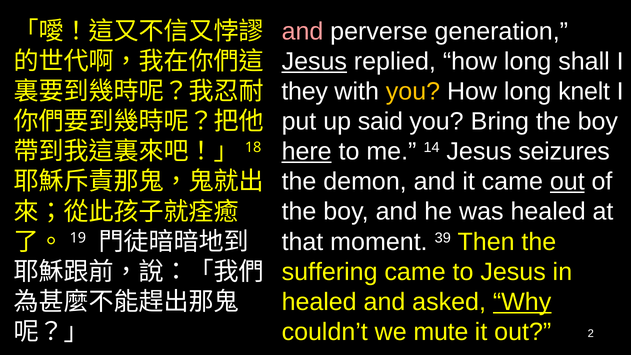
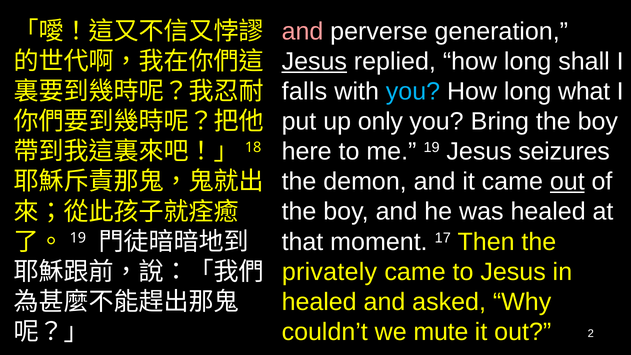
they: they -> falls (304, 91)
you colour: yellow -> light blue (413, 91)
knelt: knelt -> what (584, 91)
said: said -> only (380, 122)
here underline: present -> none (307, 152)
14: 14 -> 19 (432, 148)
39: 39 -> 17 (443, 238)
suffering: suffering -> privately (329, 272)
Why underline: present -> none (522, 302)
